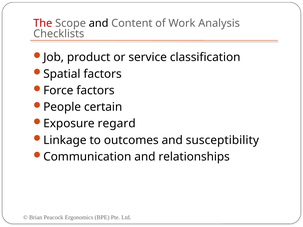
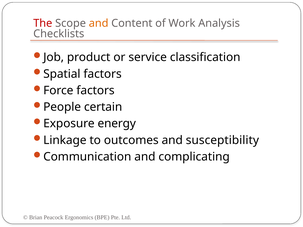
and colour: black -> orange (99, 23)
regard: regard -> energy (117, 124)
relationships: relationships -> complicating (194, 157)
